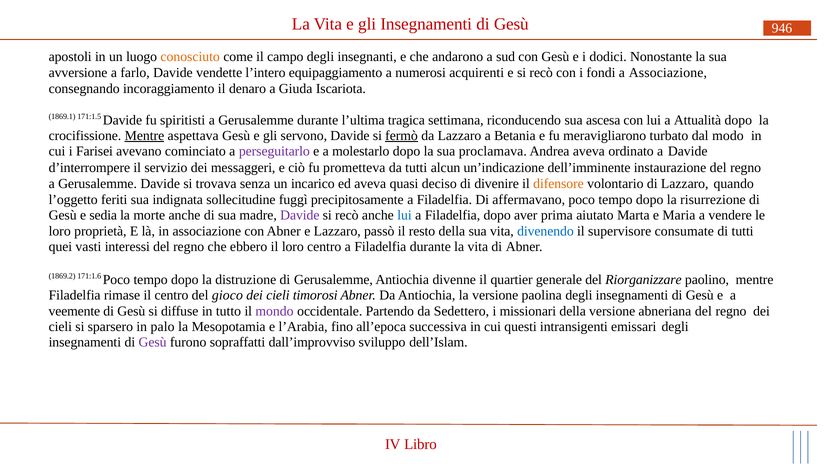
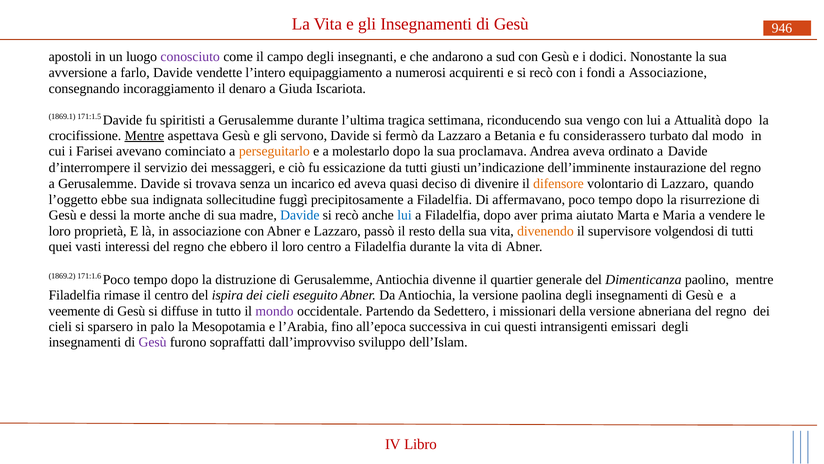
conosciuto colour: orange -> purple (190, 57)
ascesa: ascesa -> vengo (603, 120)
fermò underline: present -> none (402, 136)
meravigliarono: meravigliarono -> considerassero (605, 136)
perseguitarlo colour: purple -> orange (274, 151)
prometteva: prometteva -> essicazione (354, 168)
alcun: alcun -> giusti (446, 168)
feriti: feriti -> ebbe (114, 200)
sedia: sedia -> dessi (103, 215)
Davide colour: purple -> blue (300, 215)
divenendo colour: blue -> orange (545, 231)
consumate: consumate -> volgendosi (684, 231)
Riorganizzare: Riorganizzare -> Dimenticanza (643, 280)
gioco: gioco -> ispira (228, 295)
timorosi: timorosi -> eseguito (315, 295)
